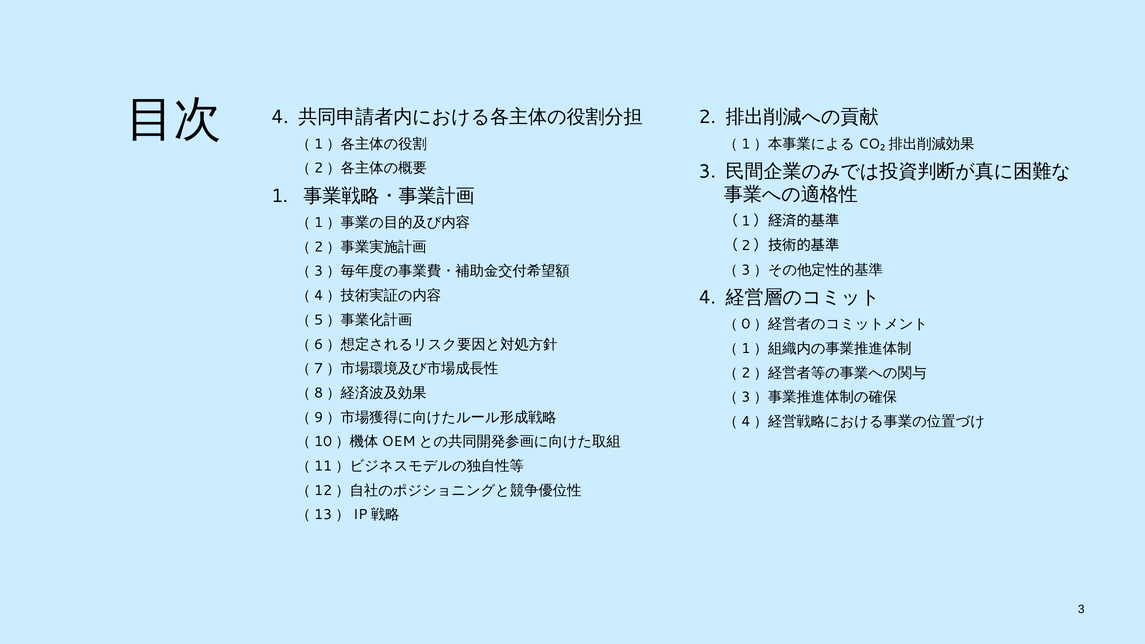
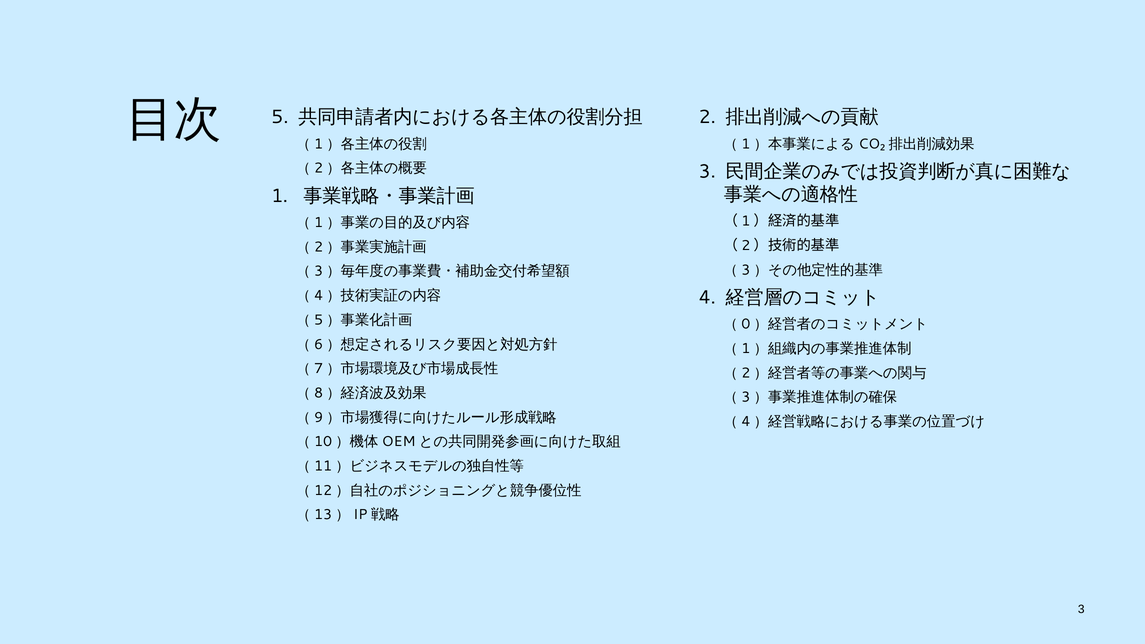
4: 4 -> 5 (280, 117)
